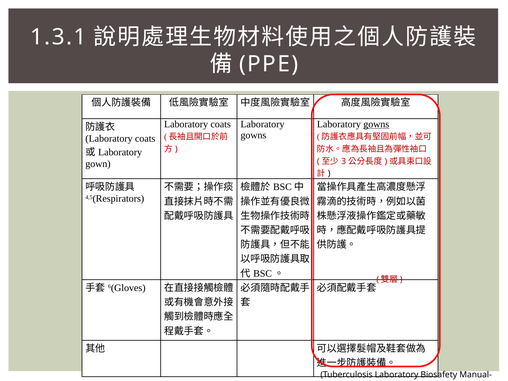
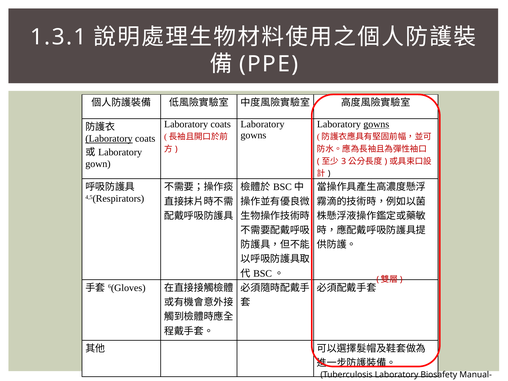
Laboratory underline: none -> present (109, 139)
